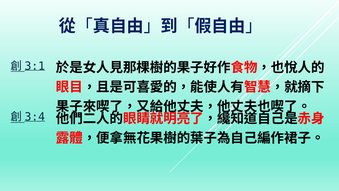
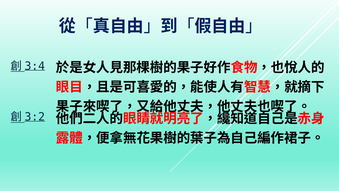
3:1: 3:1 -> 3:4 (35, 66)
3:4: 3:4 -> 3:2 (35, 117)
